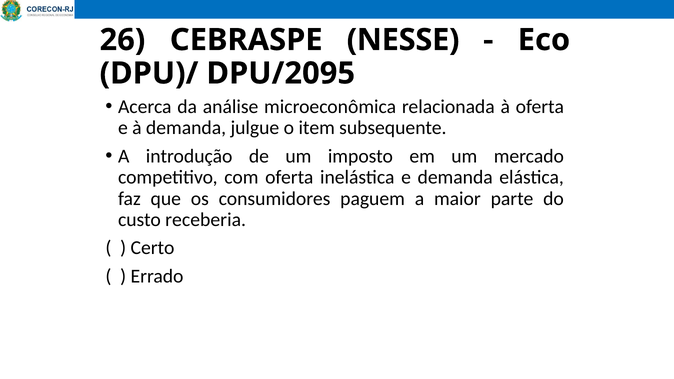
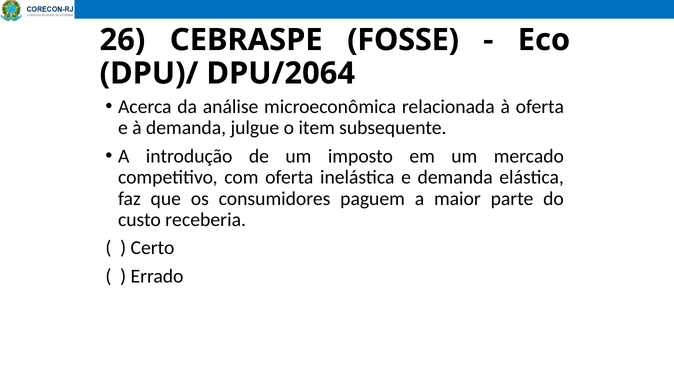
NESSE: NESSE -> FOSSE (403, 40)
DPU/2095: DPU/2095 -> DPU/2064 (281, 73)
